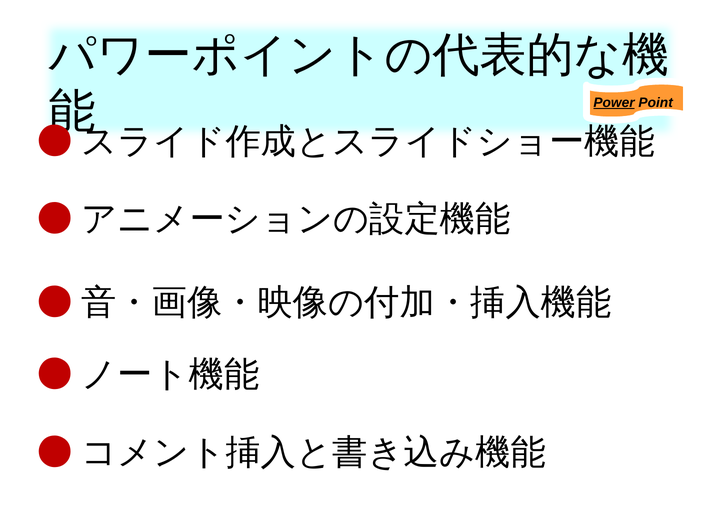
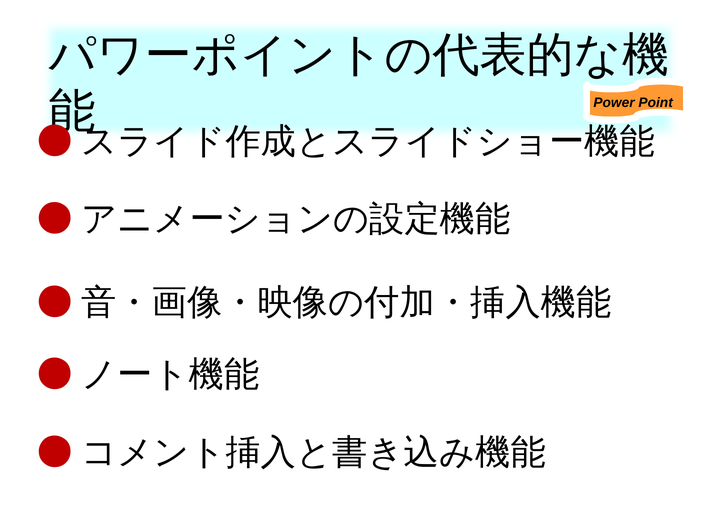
Power underline: present -> none (614, 103)
